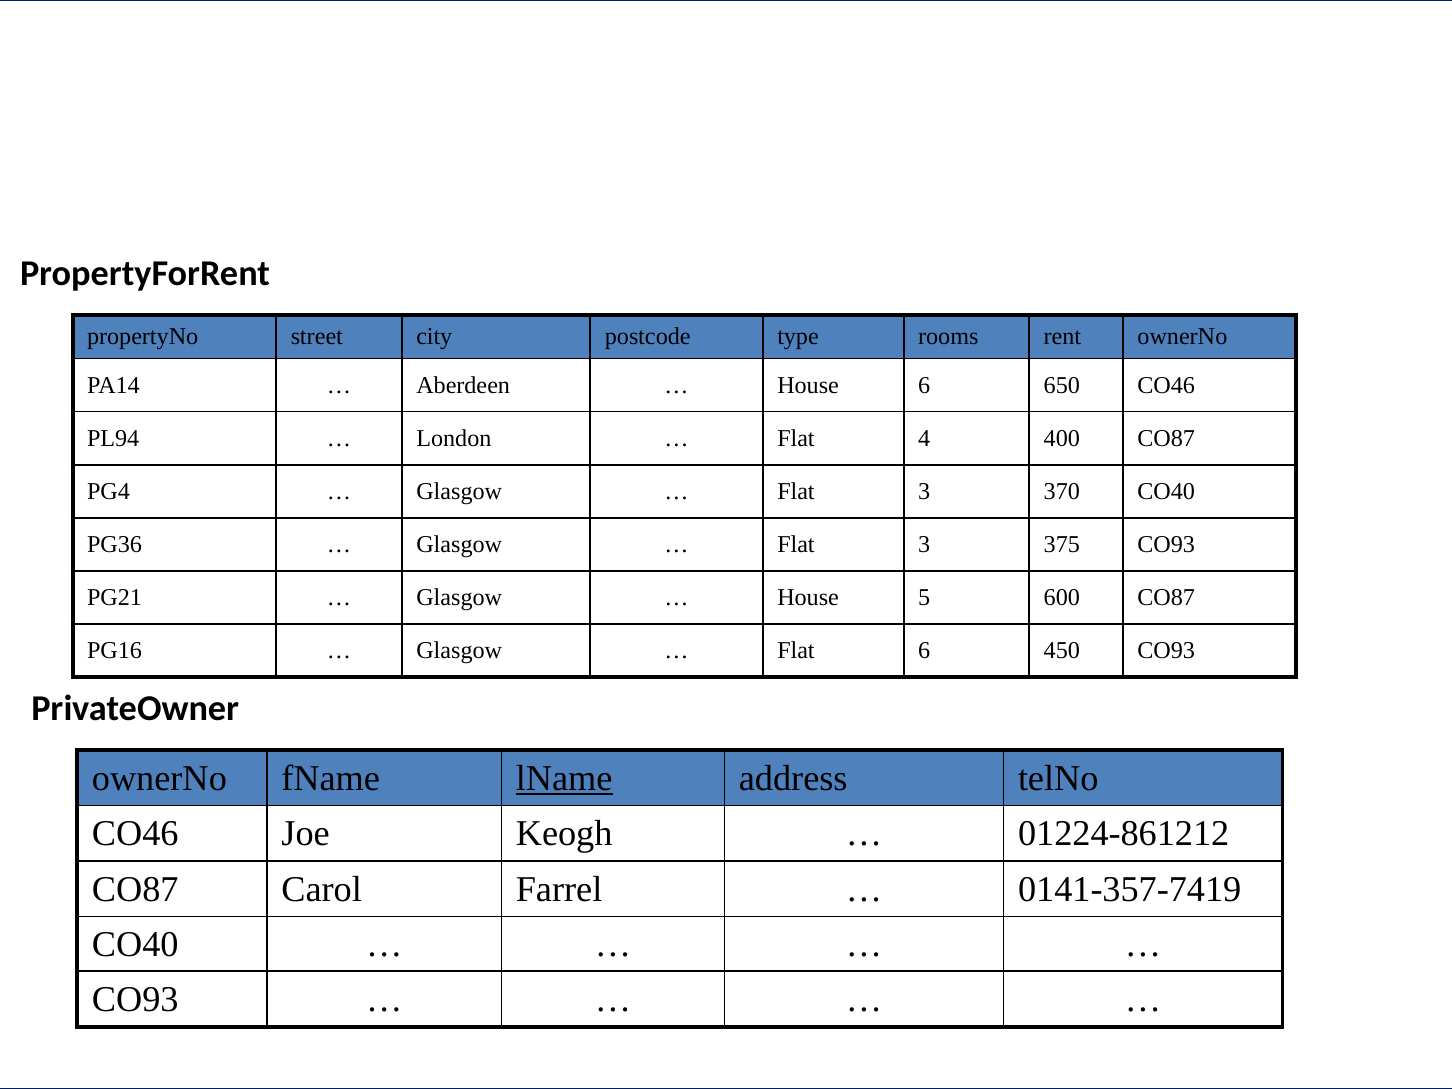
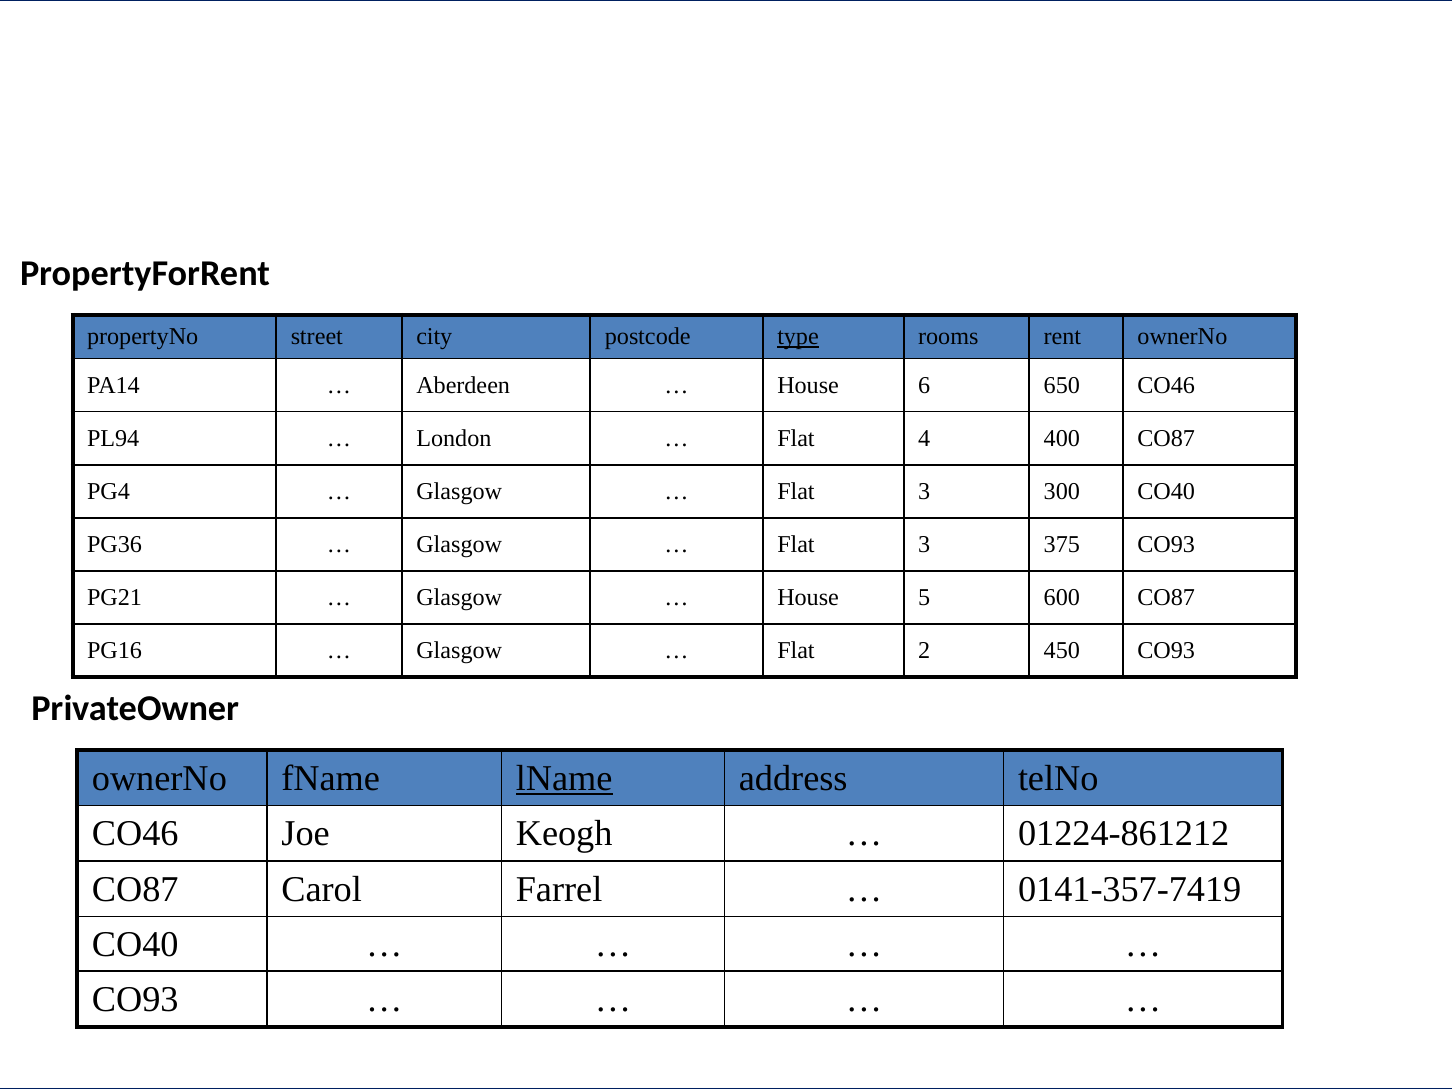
type underline: none -> present (798, 337)
370: 370 -> 300 (1062, 491)
Flat 6: 6 -> 2 (924, 651)
